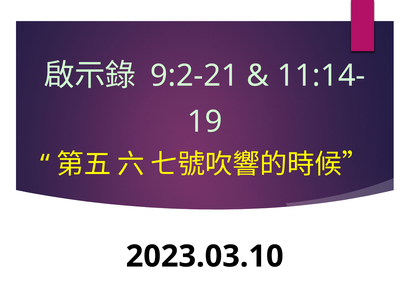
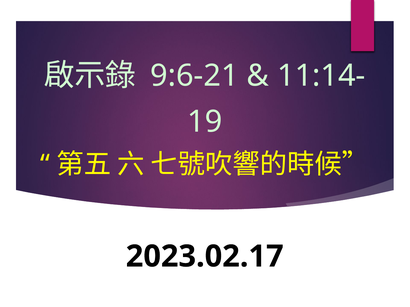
9:2-21: 9:2-21 -> 9:6-21 (194, 76)
2023.03.10: 2023.03.10 -> 2023.02.17 (205, 257)
